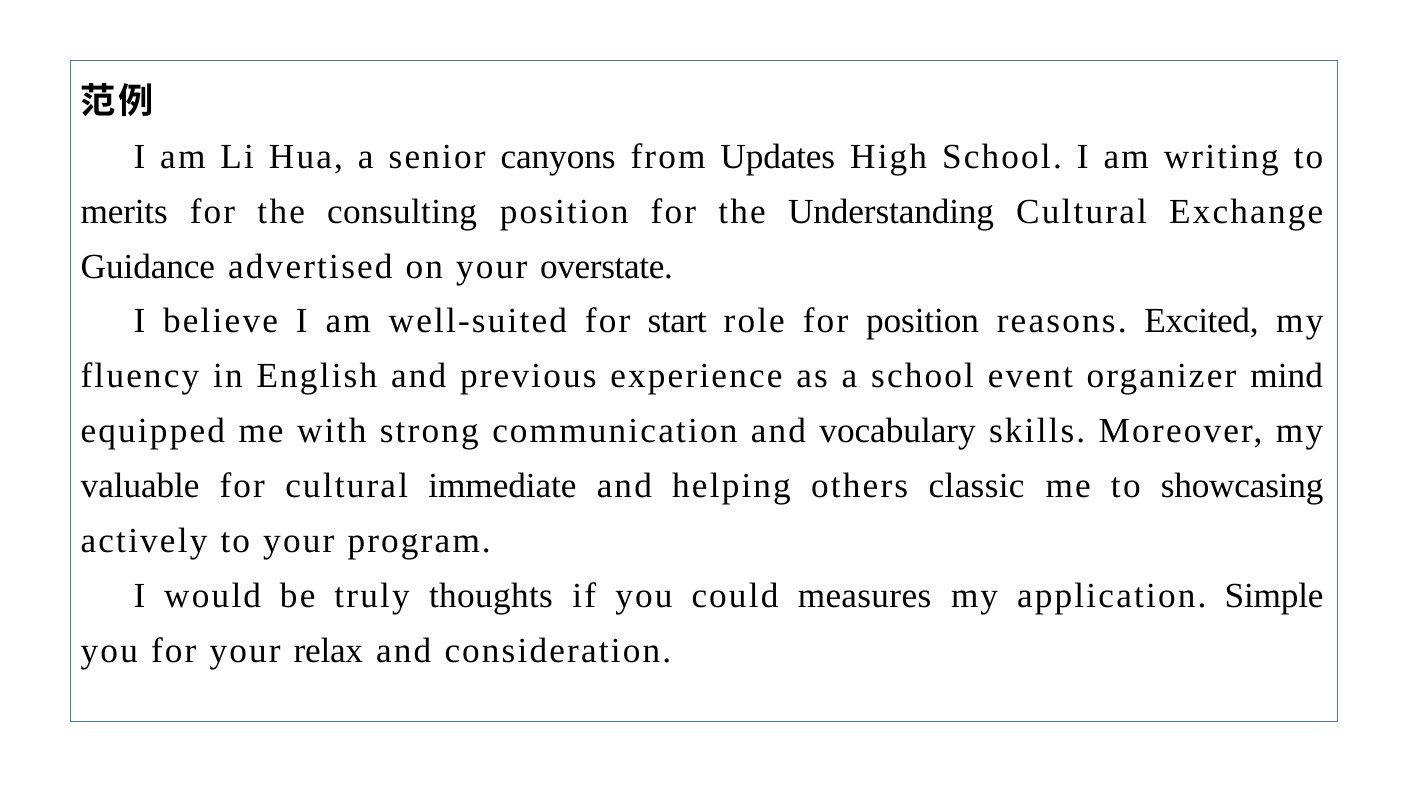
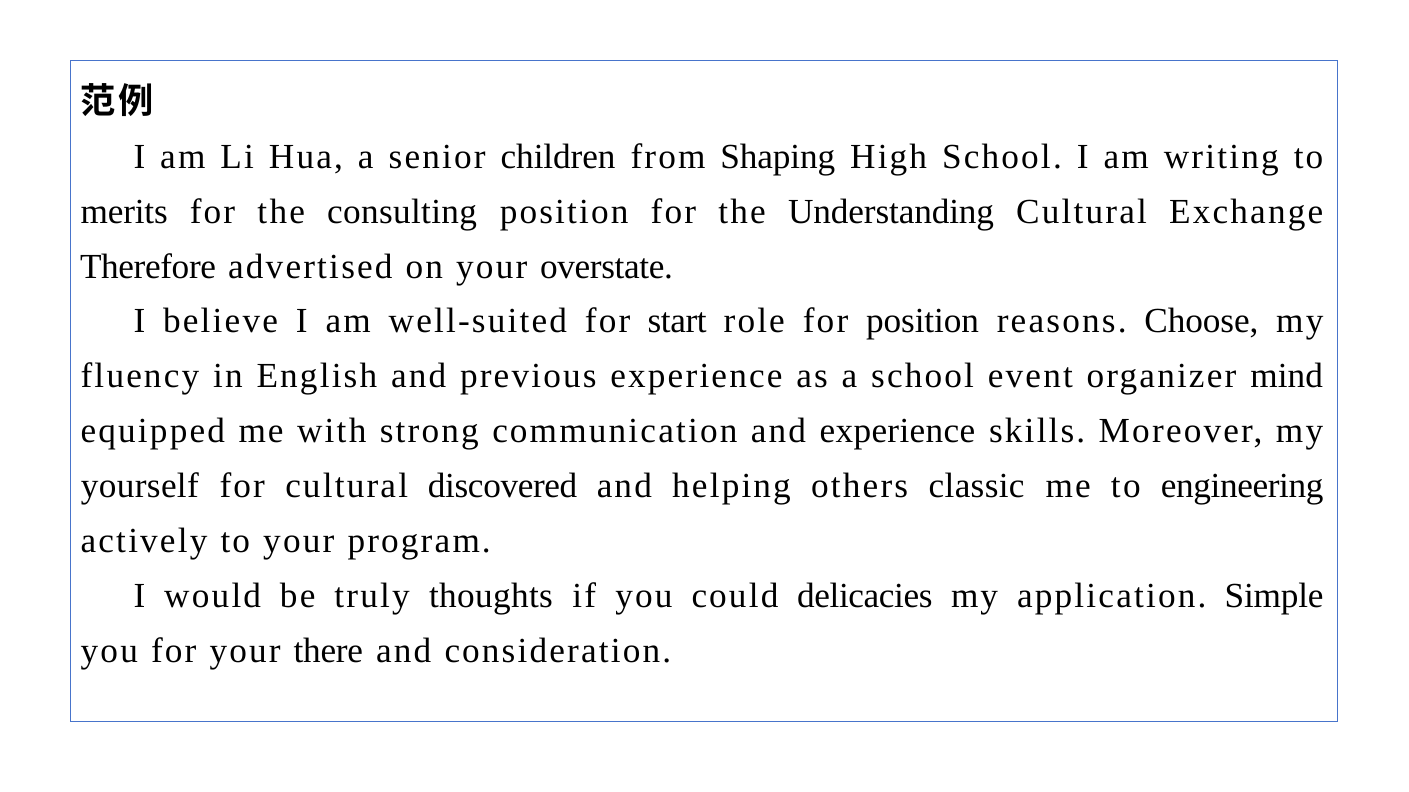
canyons: canyons -> children (558, 157)
Updates: Updates -> Shaping (778, 157)
Guidance: Guidance -> Therefore (148, 267)
Excited: Excited -> Choose (1201, 322)
and vocabulary: vocabulary -> experience (897, 431)
valuable: valuable -> yourself (140, 486)
immediate: immediate -> discovered (503, 486)
showcasing: showcasing -> engineering (1242, 486)
measures: measures -> delicacies (865, 596)
relax: relax -> there (328, 651)
